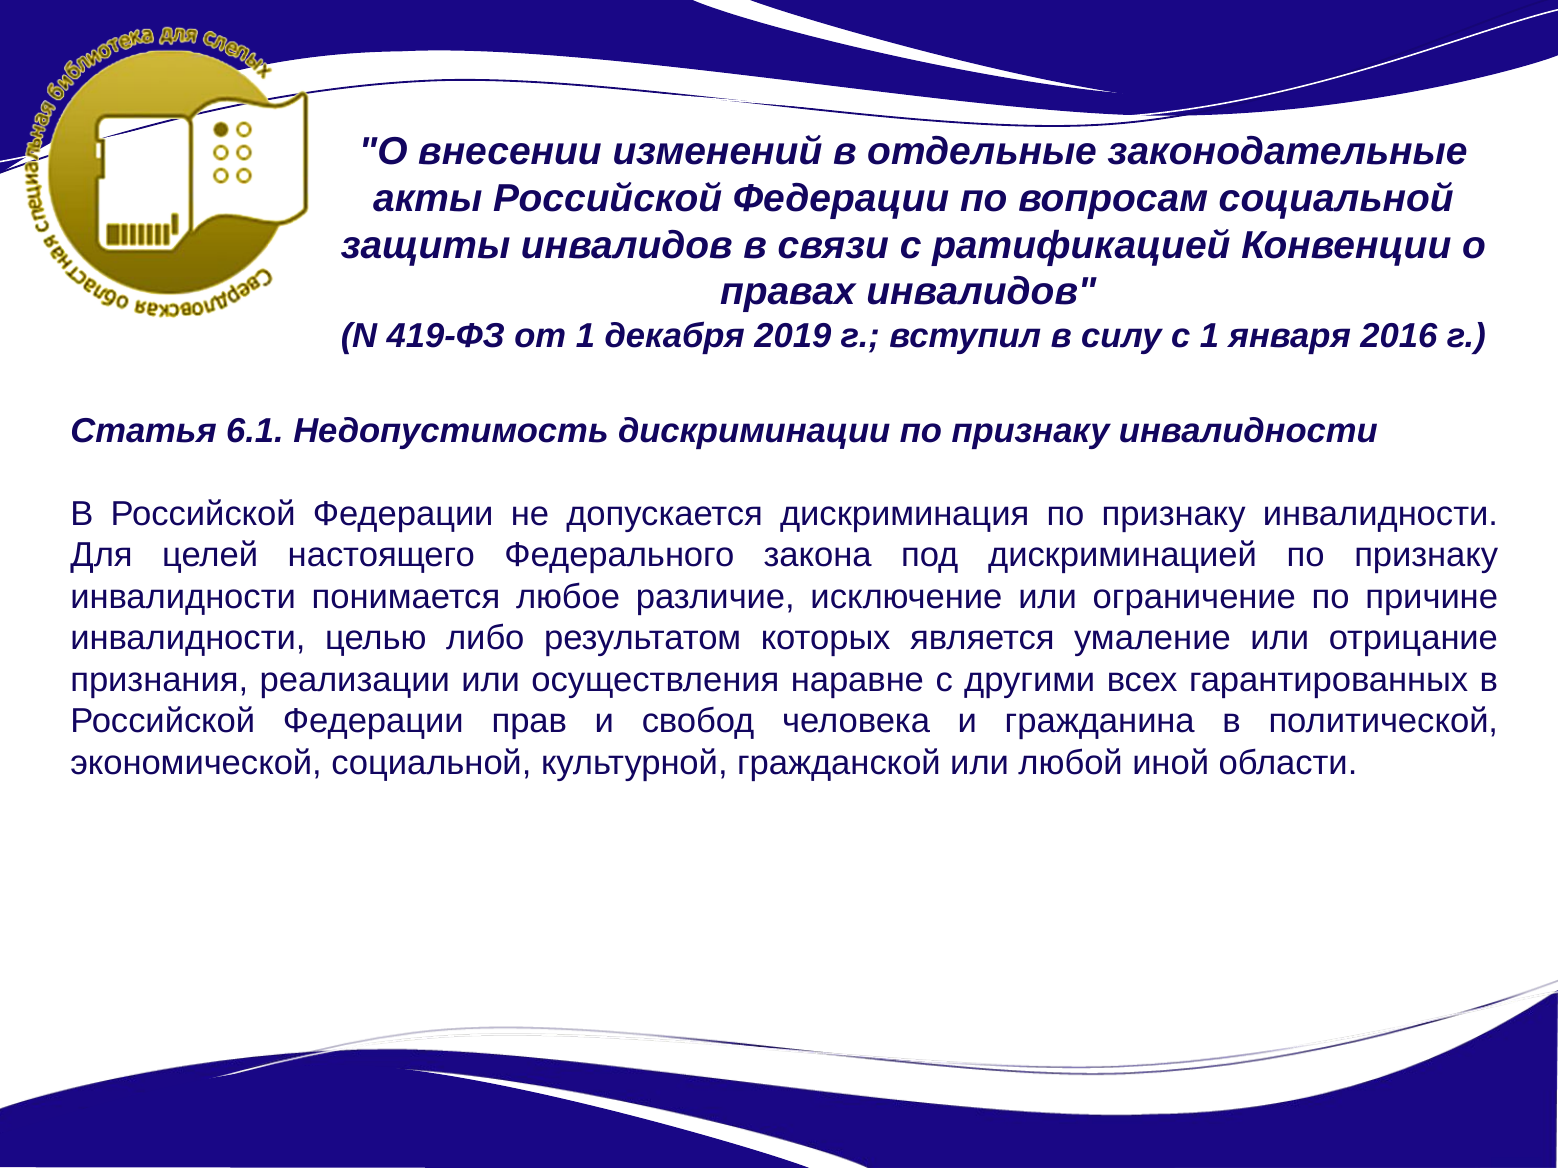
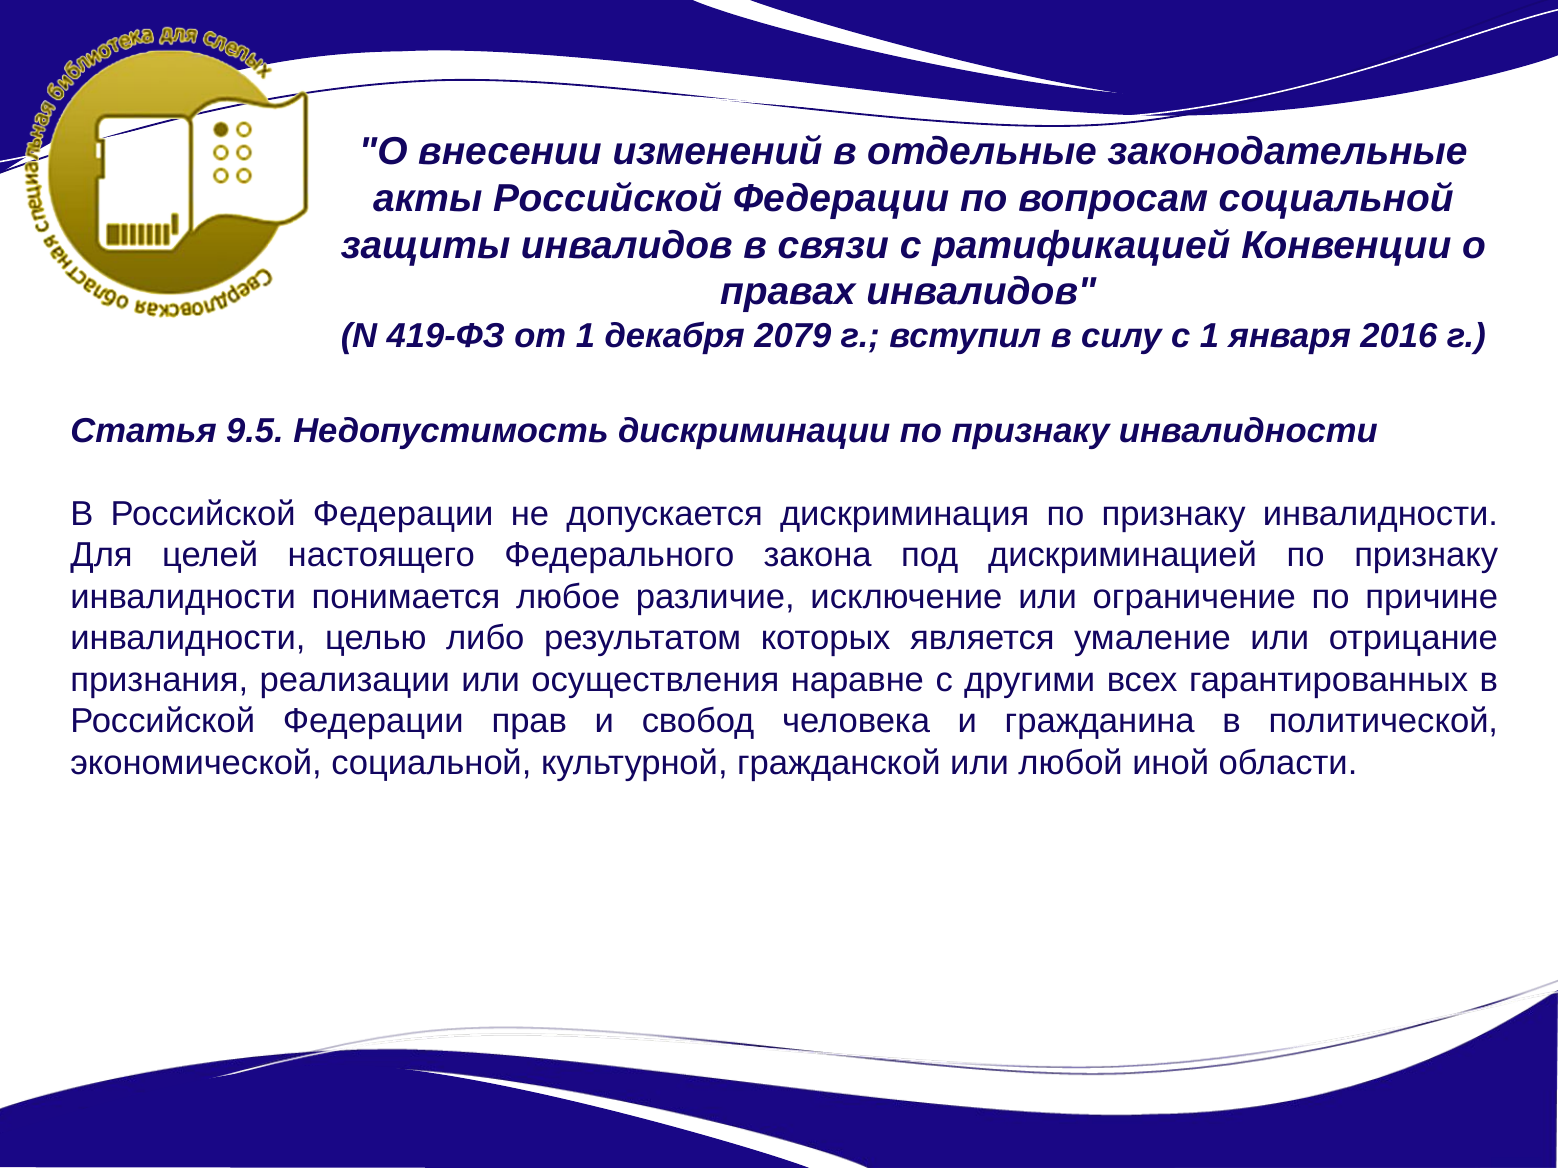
2019: 2019 -> 2079 (793, 336)
6.1: 6.1 -> 9.5 (255, 431)
